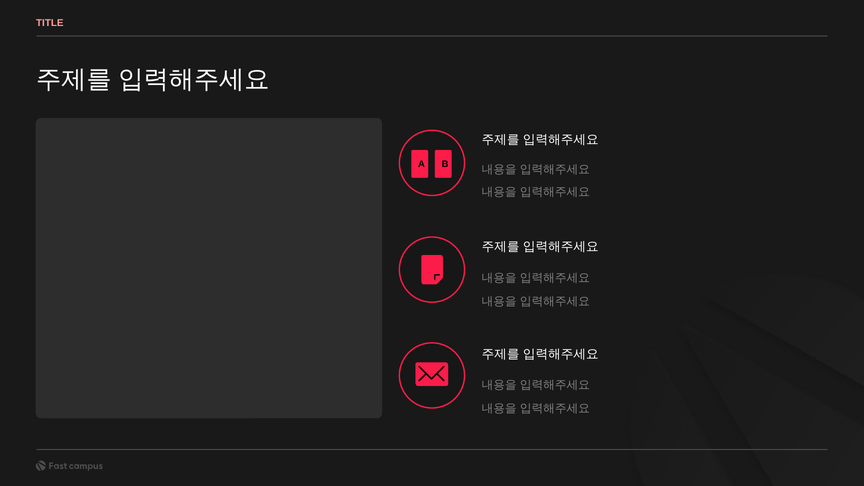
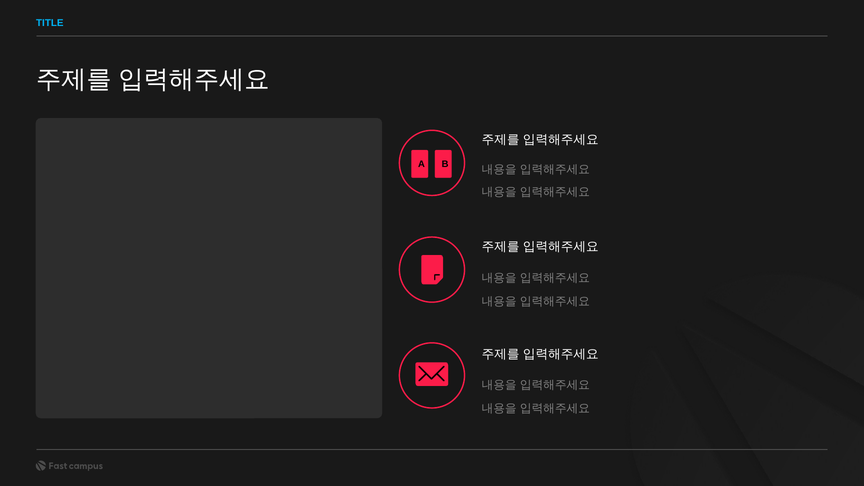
TITLE colour: pink -> light blue (50, 23)
